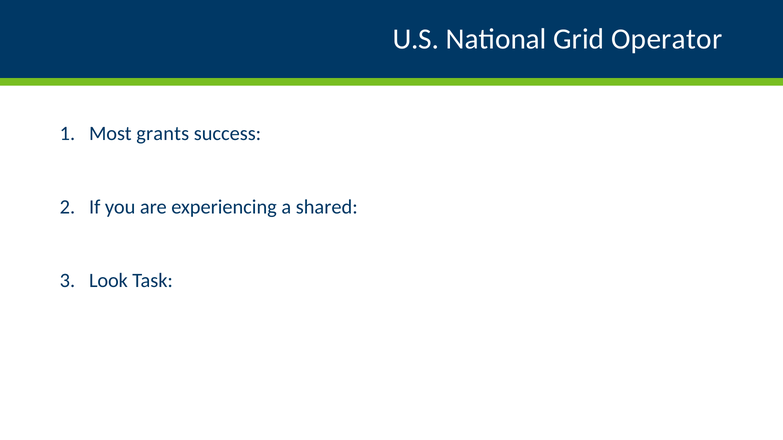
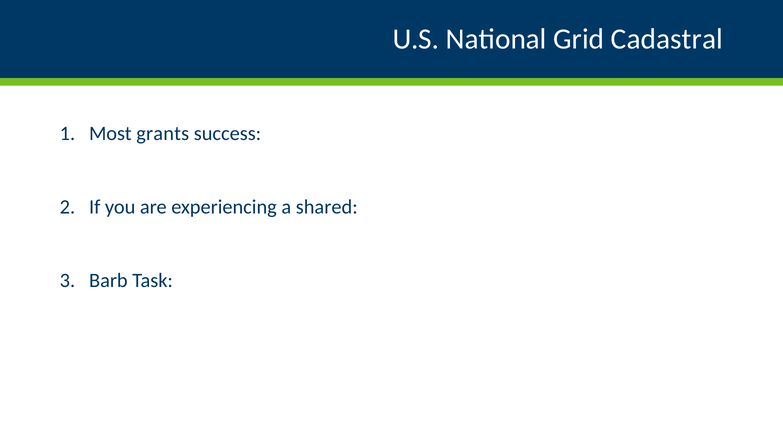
Operator: Operator -> Cadastral (667, 39)
Look: Look -> Barb (108, 281)
